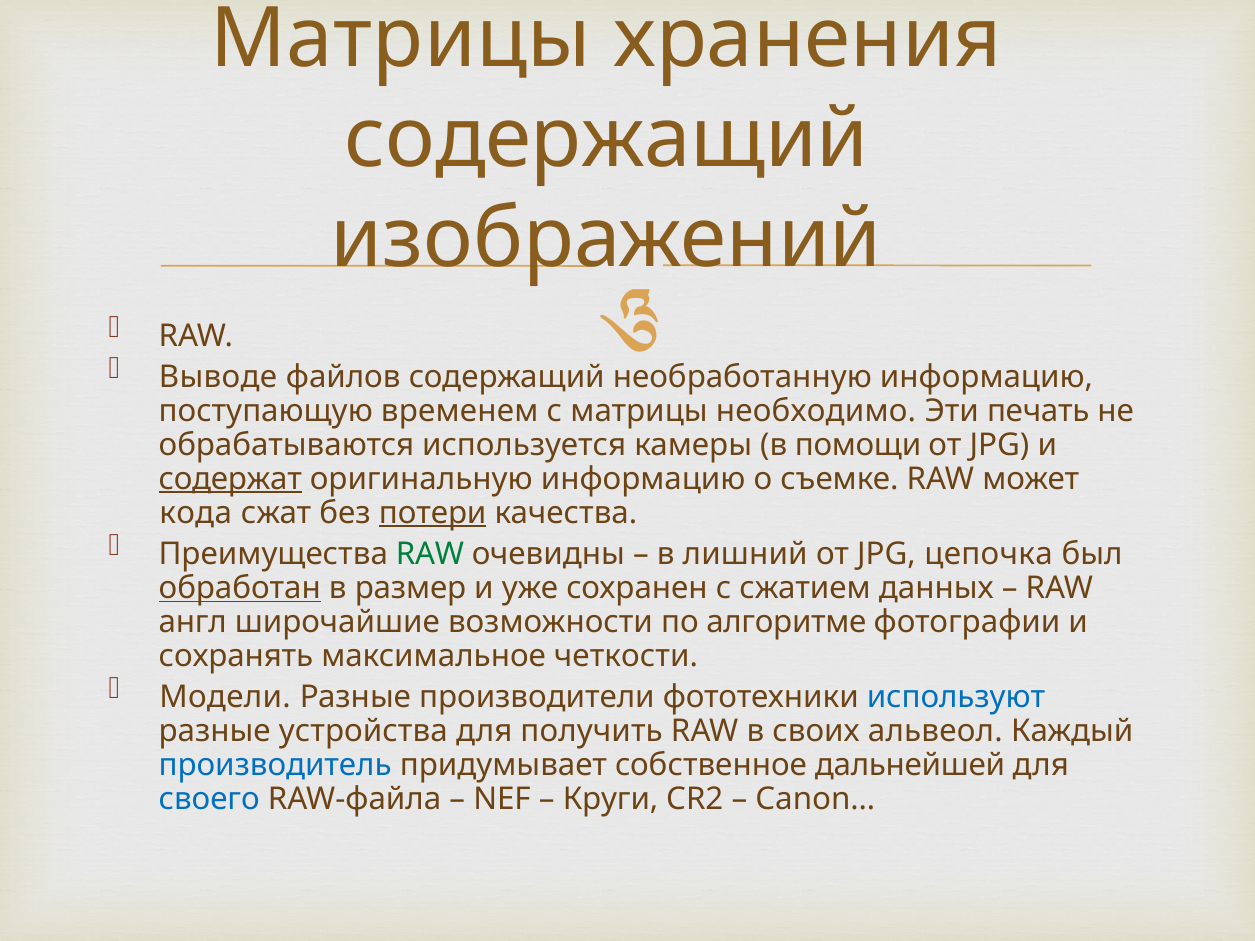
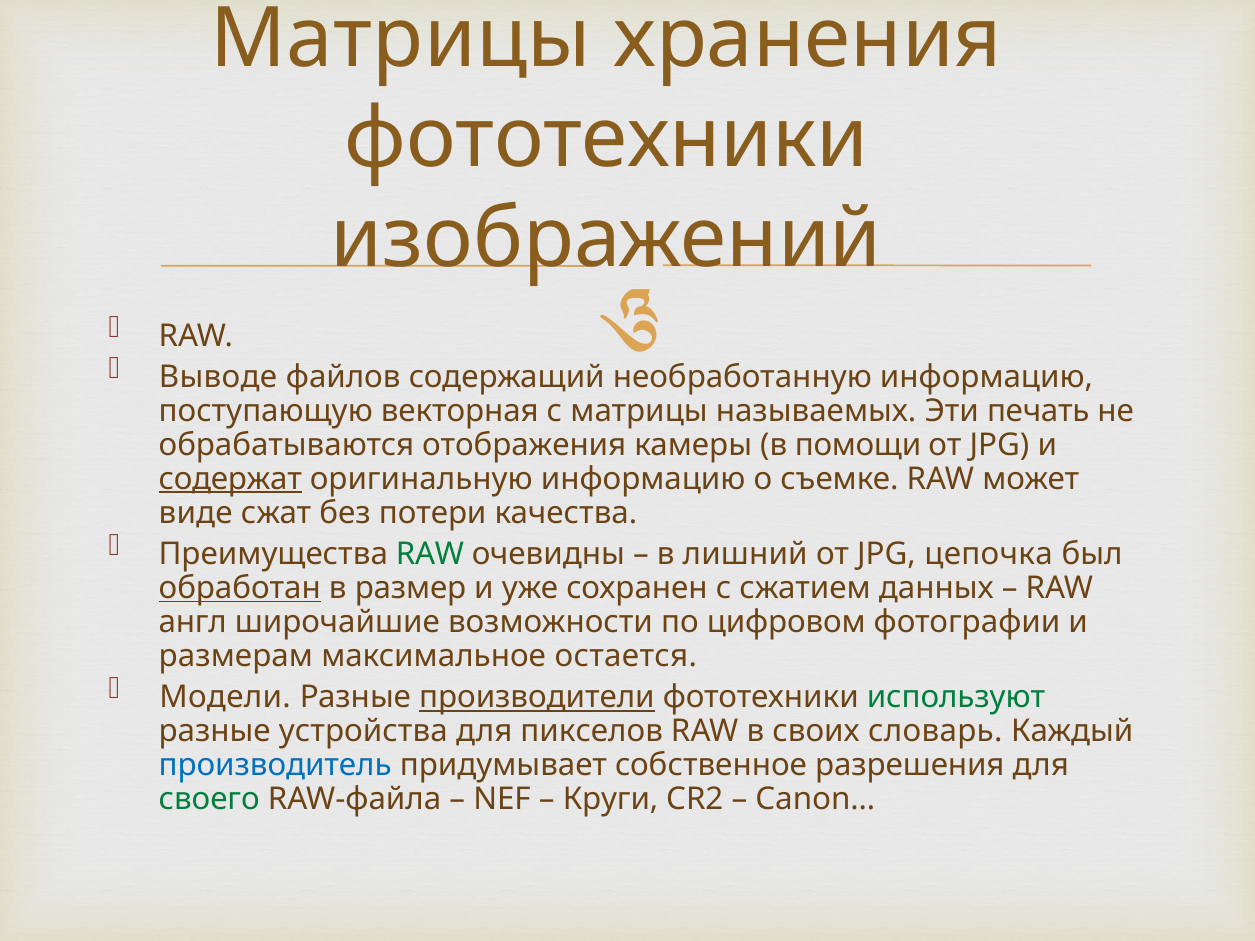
содержащий: содержащий -> фототехники (607, 139)
временем: временем -> векторная (460, 411)
необходимо: необходимо -> называемых (816, 411)
используется: используется -> отображения (524, 445)
кода: кода -> виде (196, 513)
потери underline: present -> none (433, 513)
алгоритме: алгоритме -> цифровом (786, 622)
сохранять: сохранять -> размерам (236, 656)
четкости: четкости -> остается (626, 656)
производители underline: none -> present (537, 697)
используют colour: blue -> green (956, 697)
получить: получить -> пикселов (592, 731)
альвеол: альвеол -> словарь (935, 731)
дальнейшей: дальнейшей -> разрешения (910, 765)
своего colour: blue -> green (209, 799)
